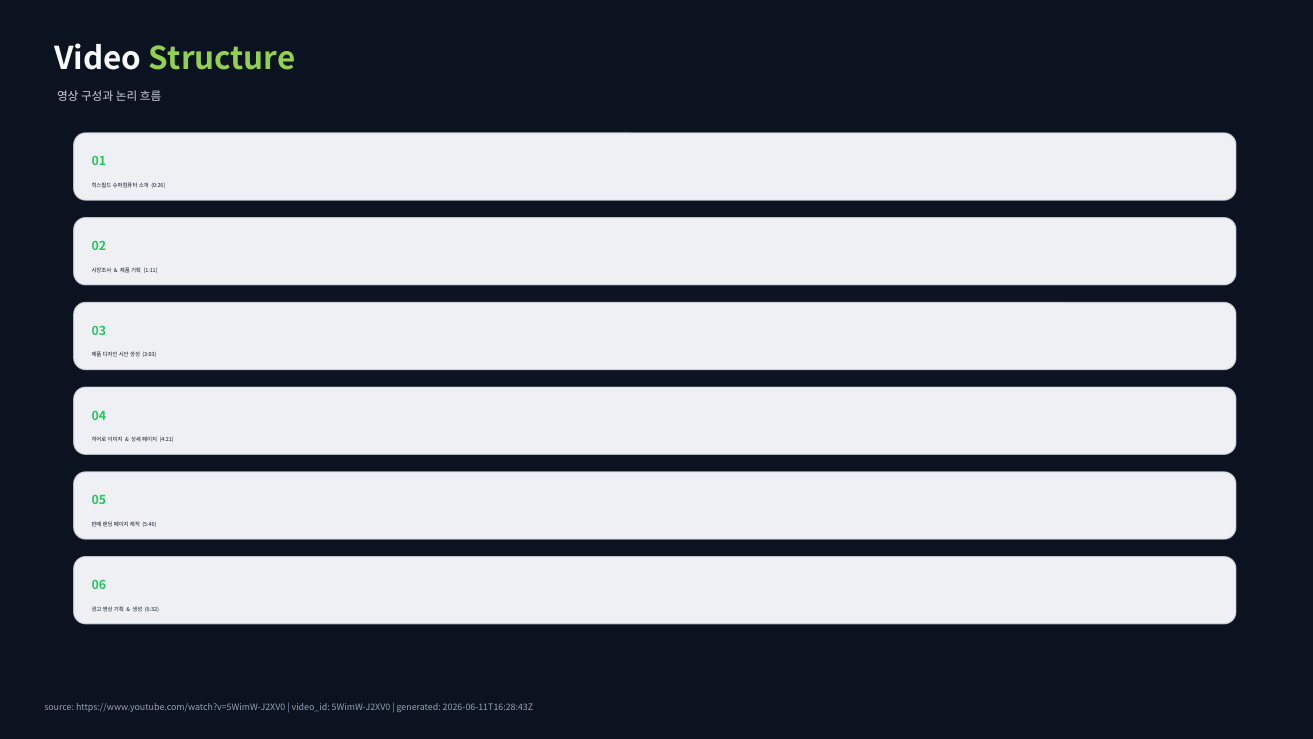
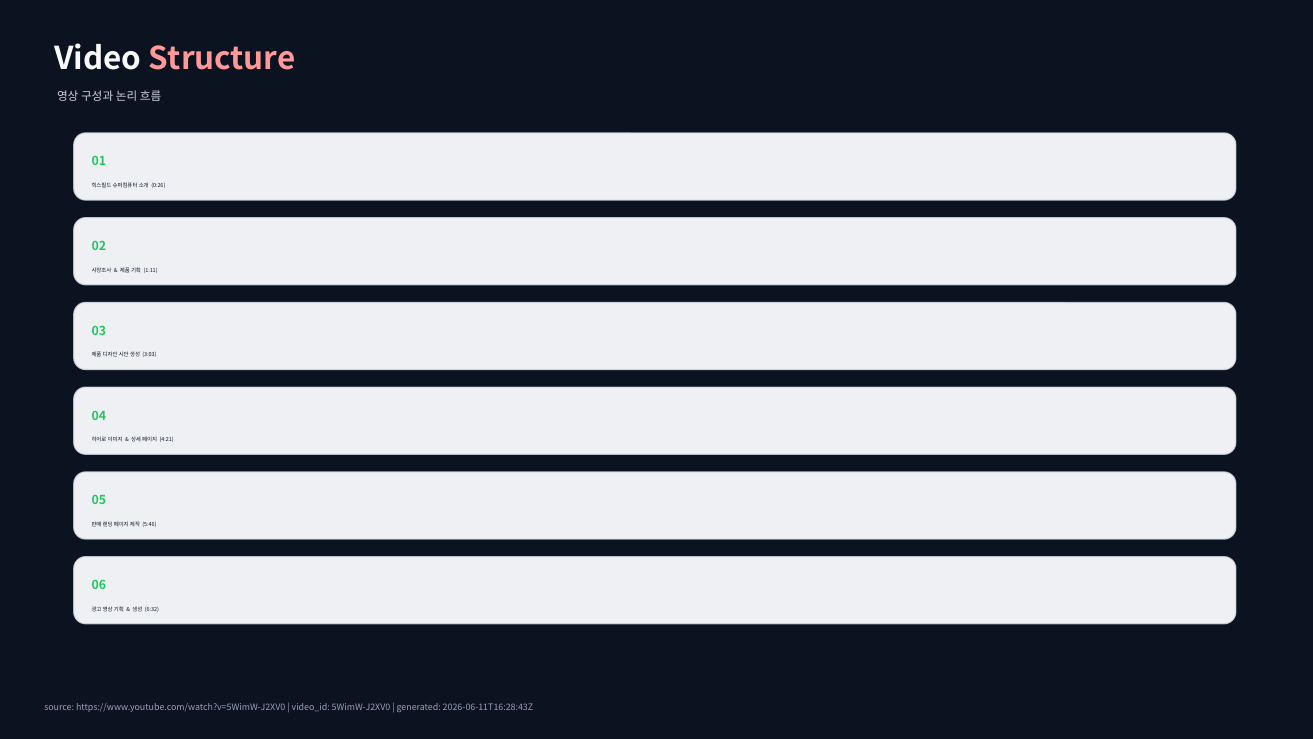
Structure colour: light green -> pink (222, 59)
